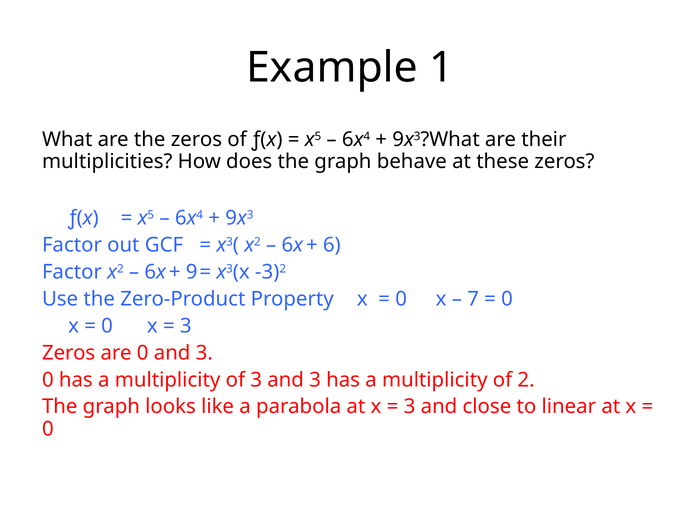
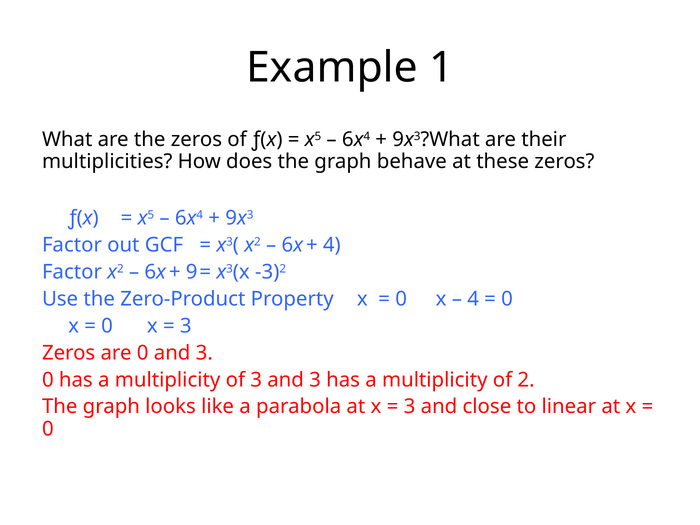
6: 6 -> 4 (332, 245)
7: 7 -> 4 (473, 299)
